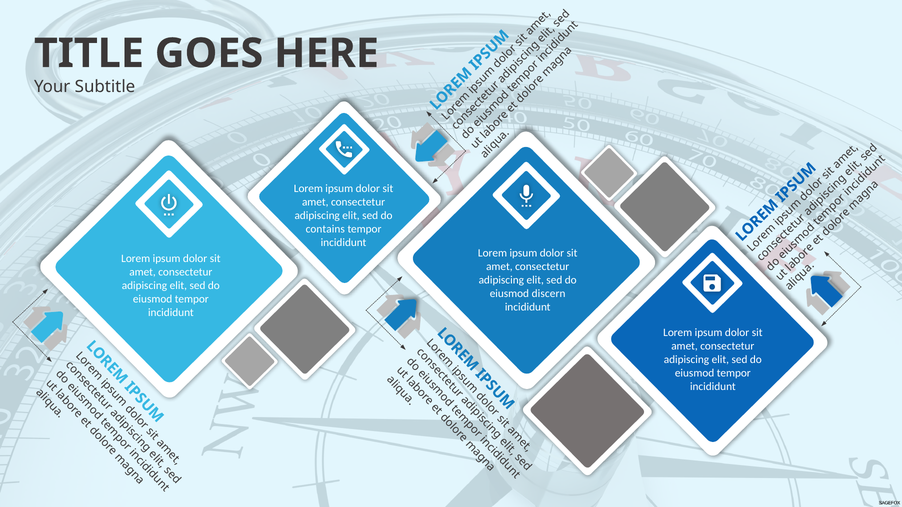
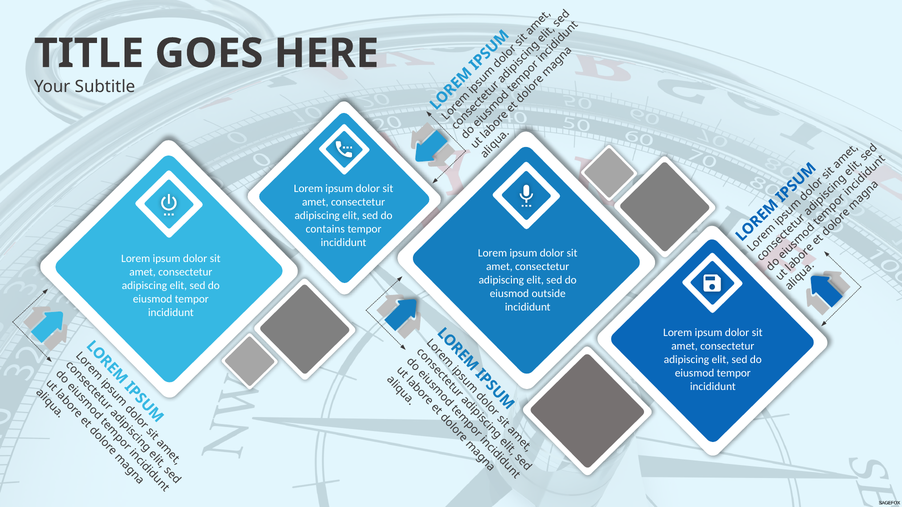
discern: discern -> outside (549, 294)
